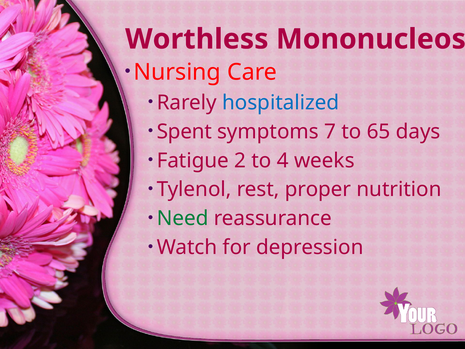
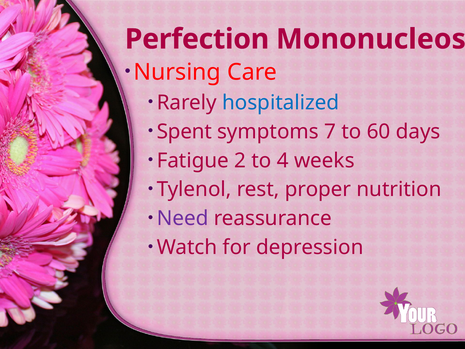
Worthless: Worthless -> Perfection (197, 39)
65: 65 -> 60 (379, 131)
Need colour: green -> purple (183, 218)
